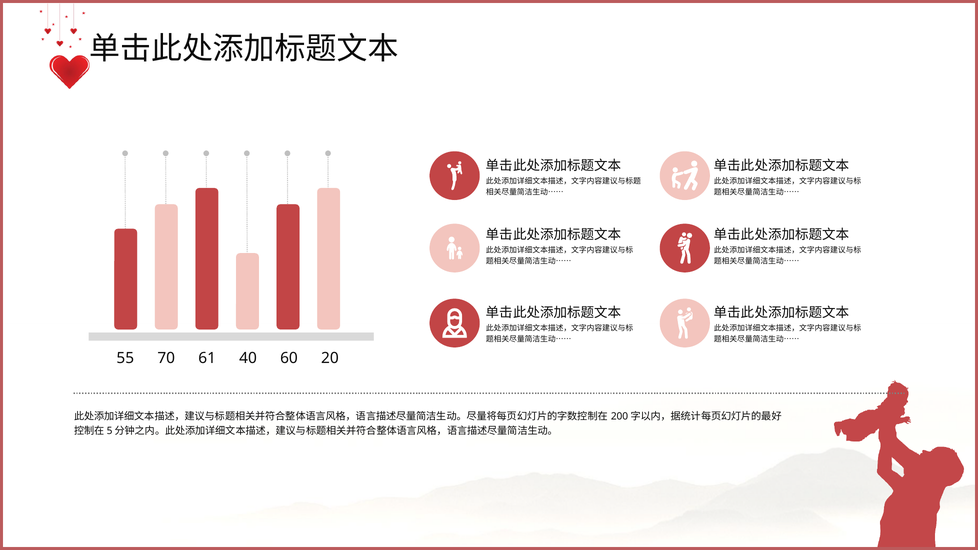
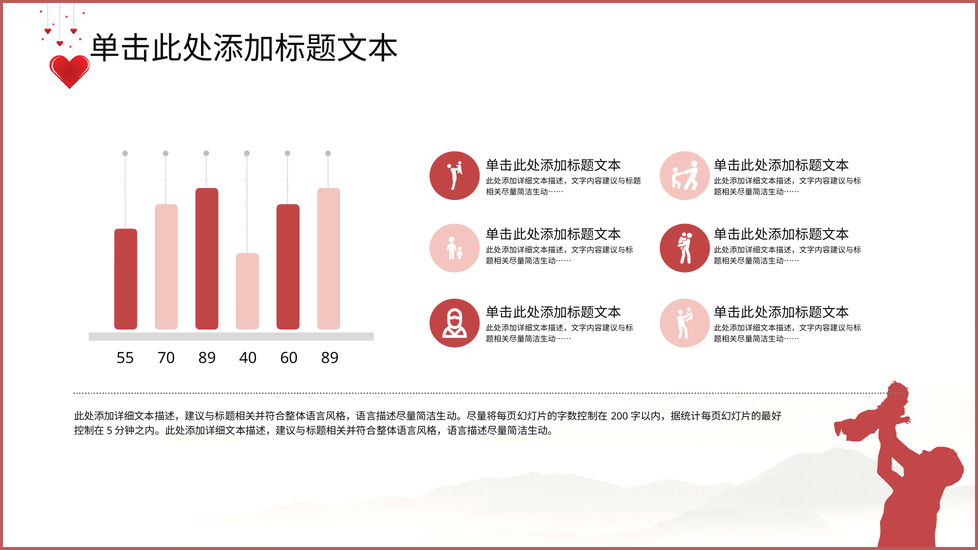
70 61: 61 -> 89 (207, 358)
60 20: 20 -> 89 (330, 358)
